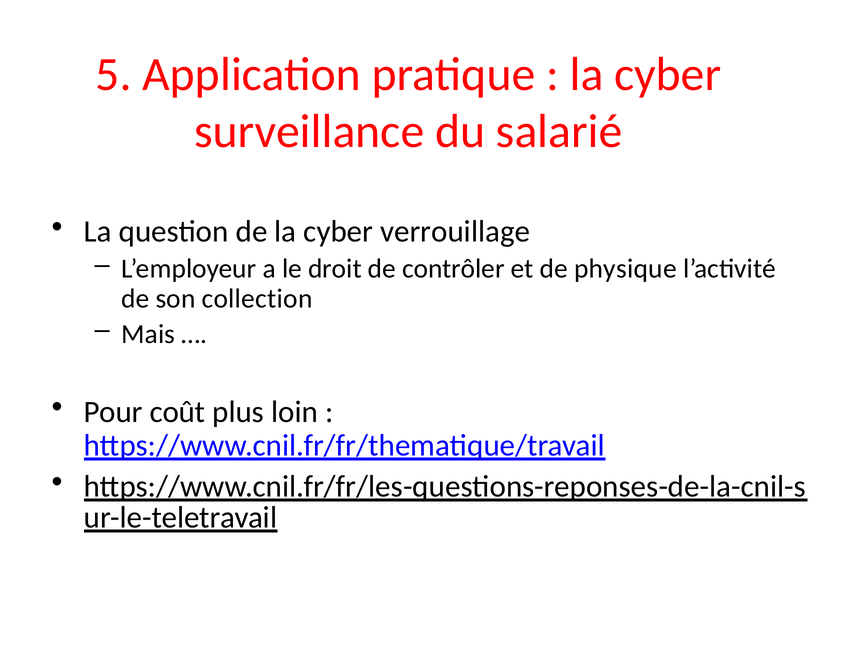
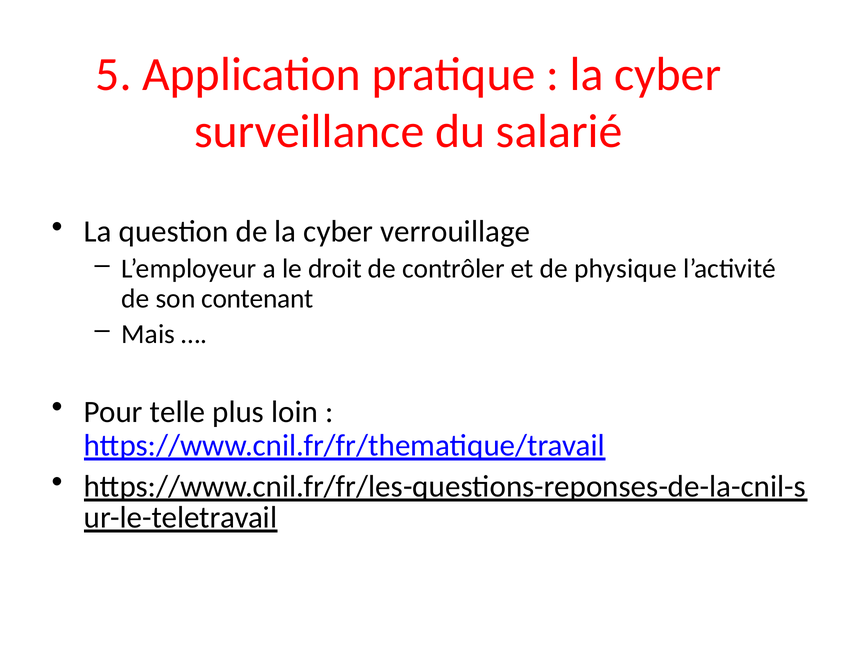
collection: collection -> contenant (257, 299)
coût: coût -> telle (177, 412)
